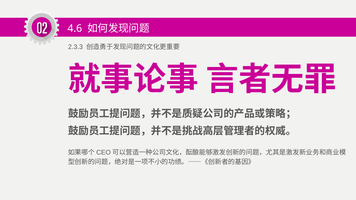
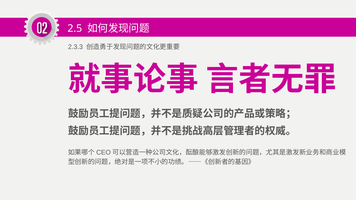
4.6: 4.6 -> 2.5 (75, 28)
